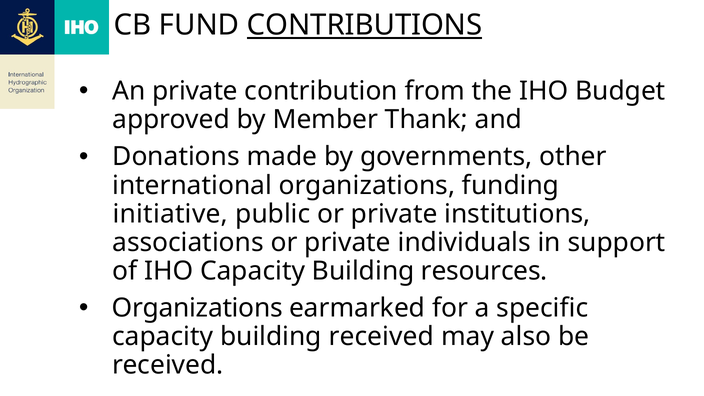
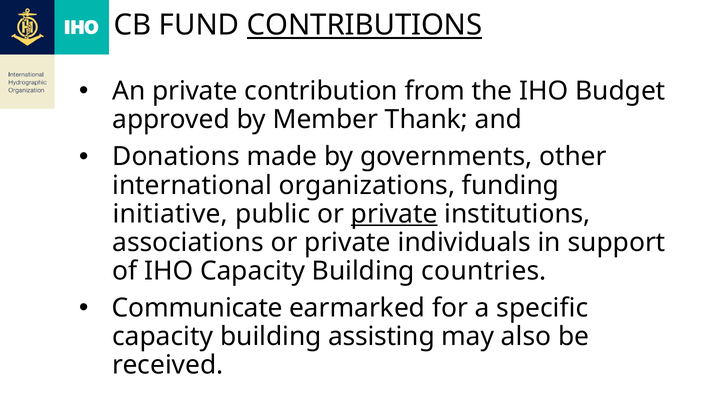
private underline: none -> present (394, 214)
resources: resources -> countries (484, 271)
Organizations: Organizations -> Communicate (197, 308)
building received: received -> assisting (382, 337)
